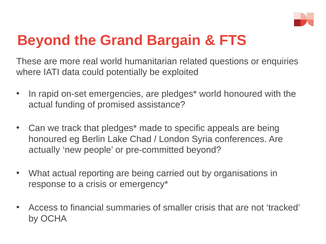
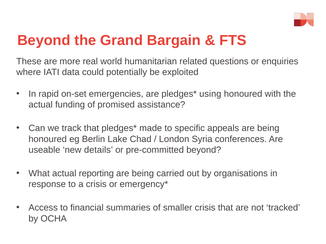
world: world -> using (210, 94)
actually: actually -> useable (44, 150)
people: people -> details (98, 150)
